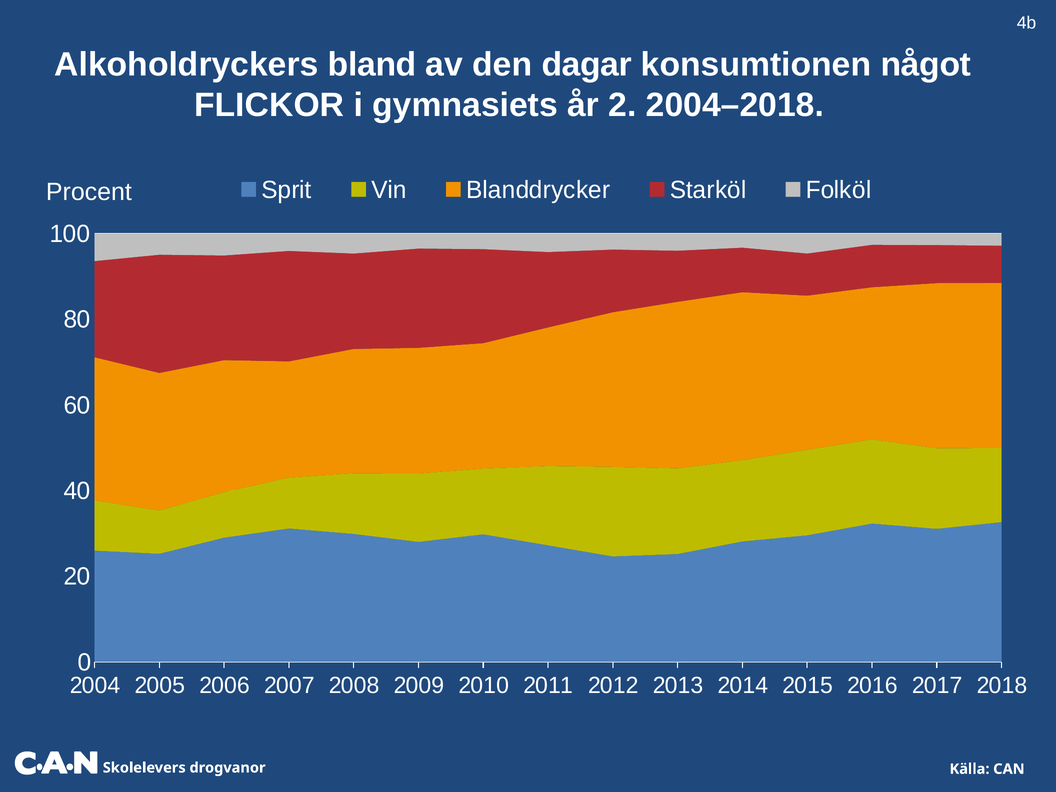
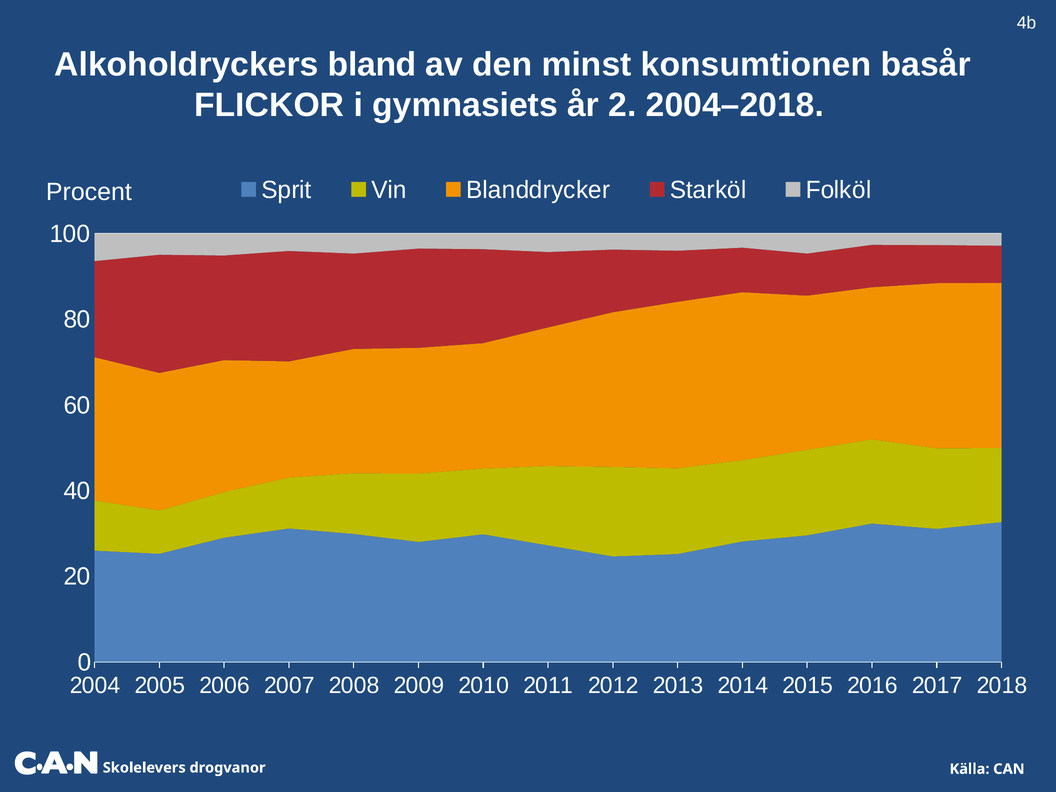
dagar: dagar -> minst (587, 65)
något: något -> basår (926, 65)
